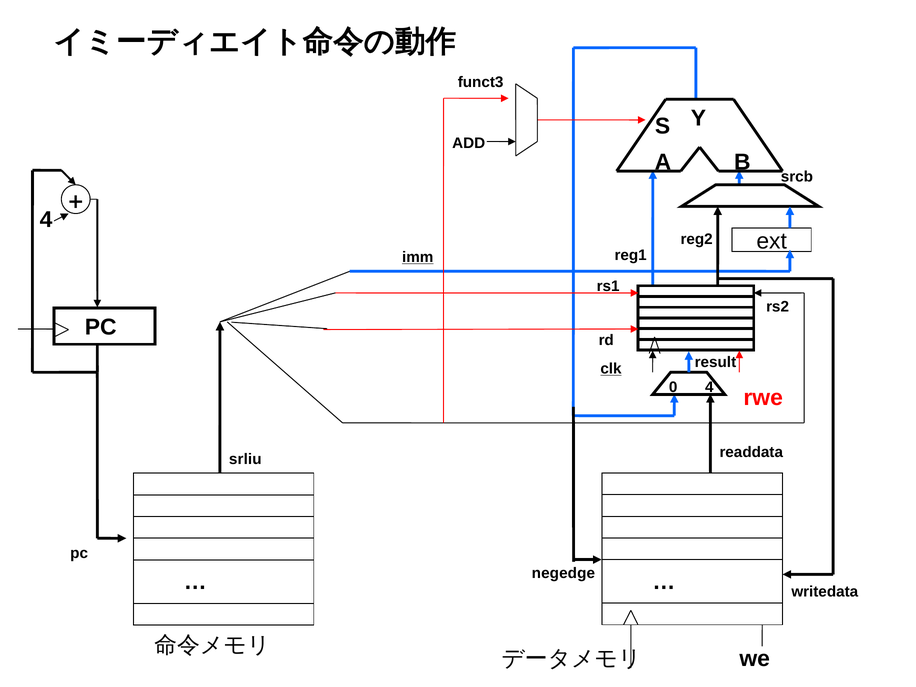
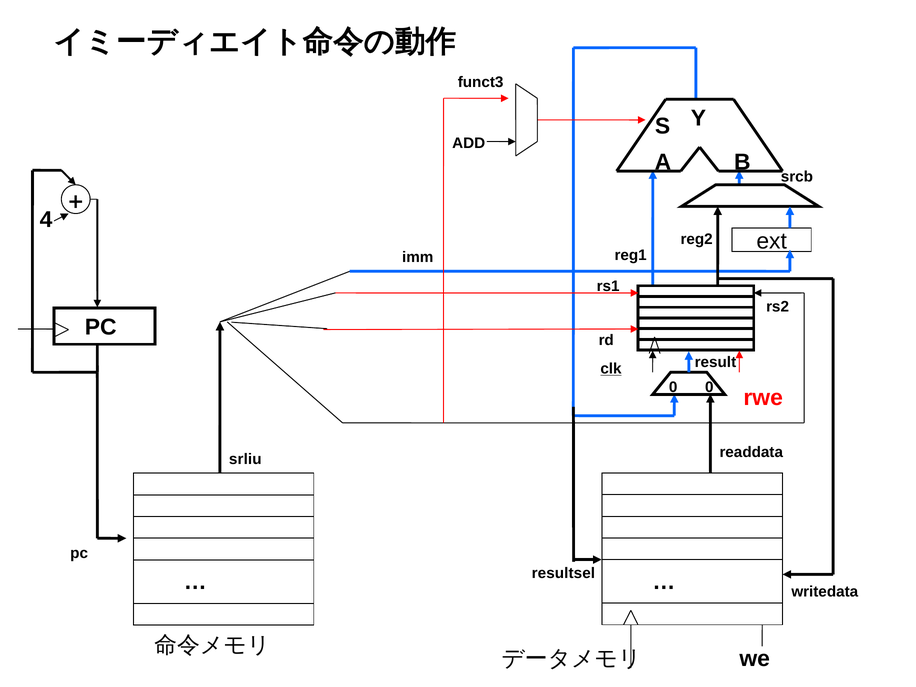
imm underline: present -> none (418, 257)
0 4: 4 -> 0 (709, 387)
negedge: negedge -> resultsel (563, 573)
